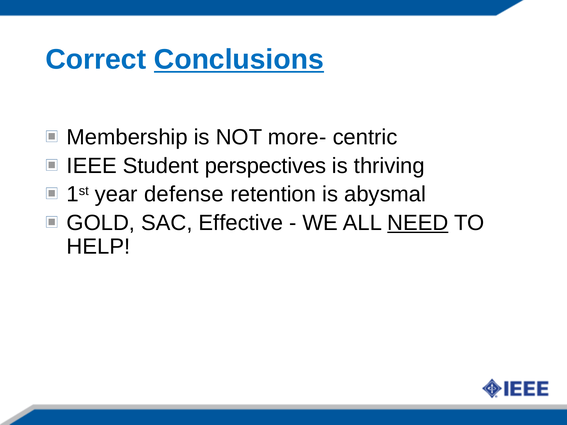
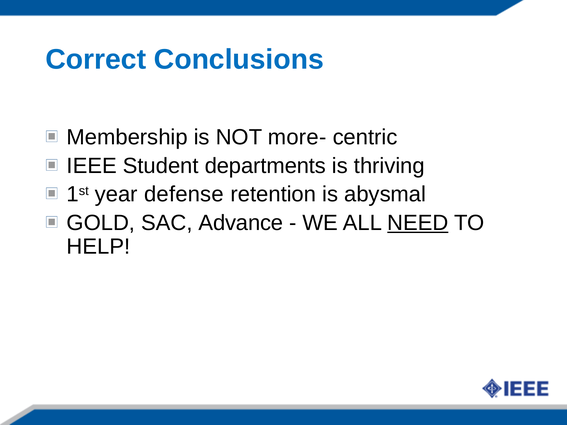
Conclusions underline: present -> none (239, 60)
perspectives: perspectives -> departments (265, 166)
Effective: Effective -> Advance (241, 223)
